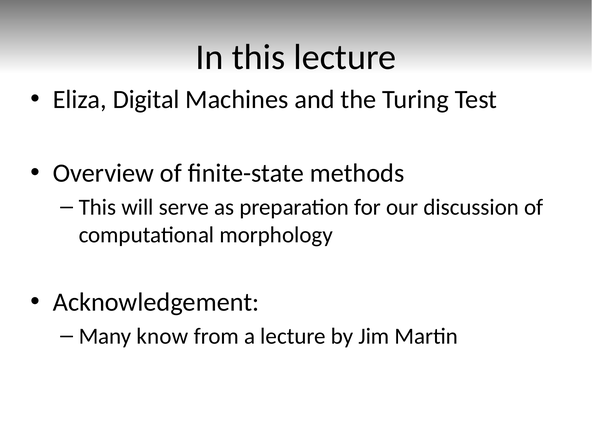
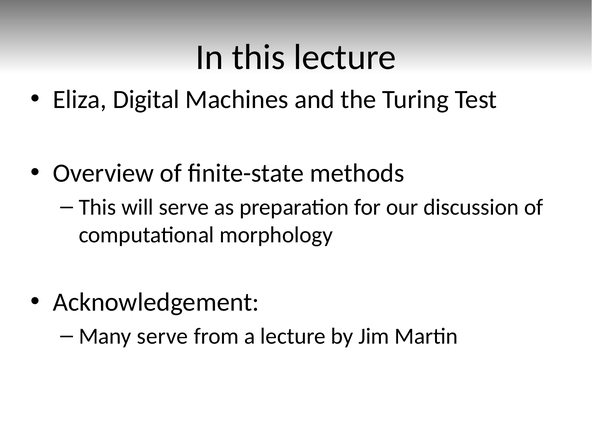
Many know: know -> serve (162, 336)
